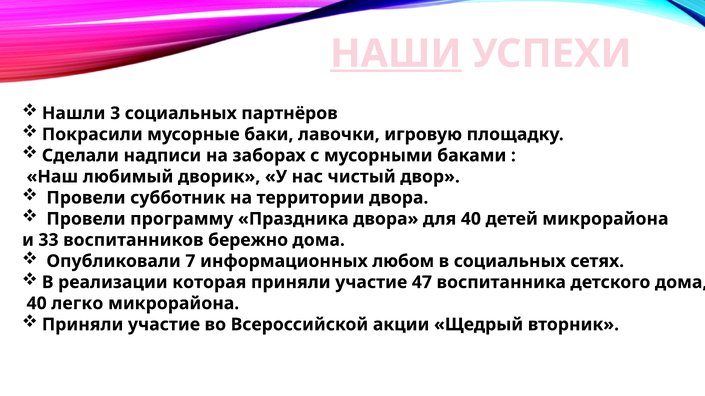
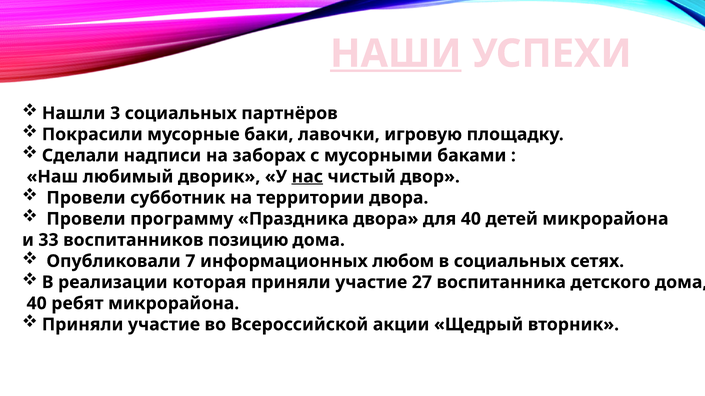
нас underline: none -> present (307, 177)
бережно: бережно -> позицию (248, 240)
47: 47 -> 27 (422, 283)
легко: легко -> ребят (77, 304)
